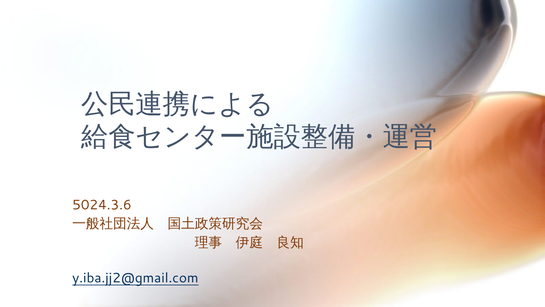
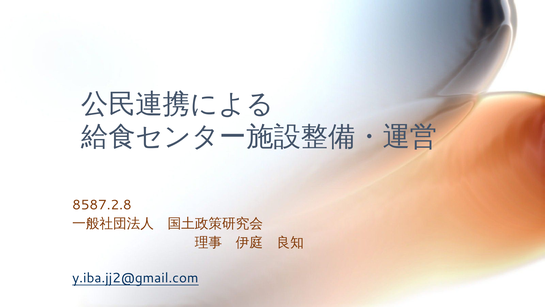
5024.3.6: 5024.3.6 -> 8587.2.8 (102, 205)
